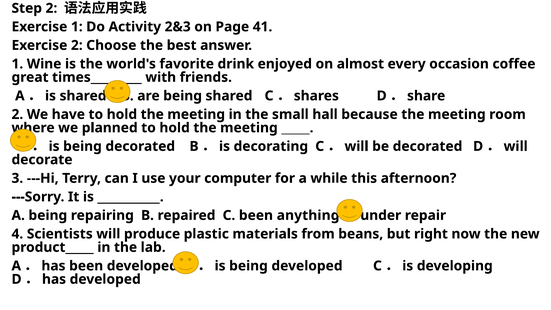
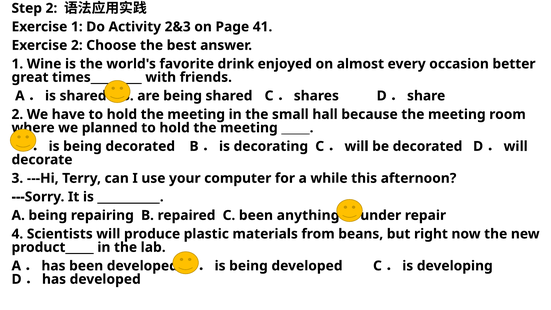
coffee: coffee -> better (514, 64)
